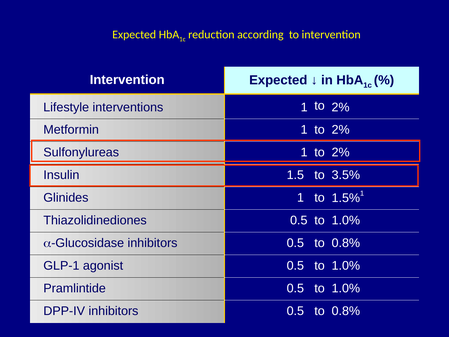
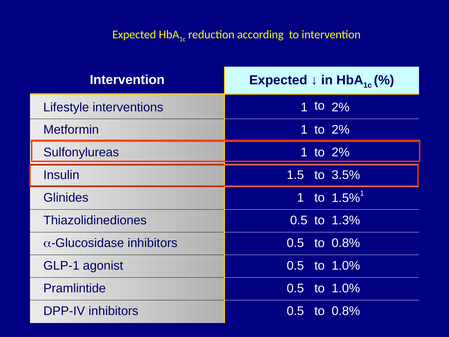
Thiazolidinediones 0.5 to 1.0%: 1.0% -> 1.3% (346, 220)
